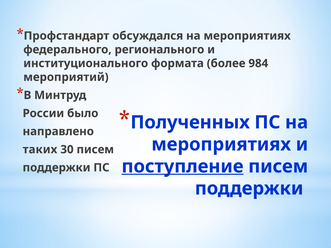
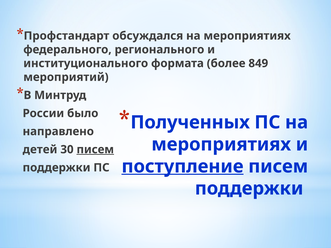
984: 984 -> 849 (258, 63)
таких: таких -> детей (40, 150)
писем underline: none -> present (95, 150)
